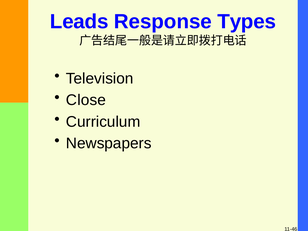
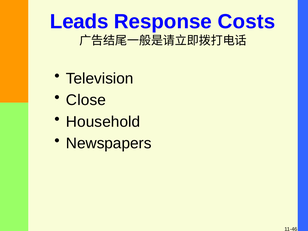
Types: Types -> Costs (246, 22)
Curriculum: Curriculum -> Household (103, 122)
